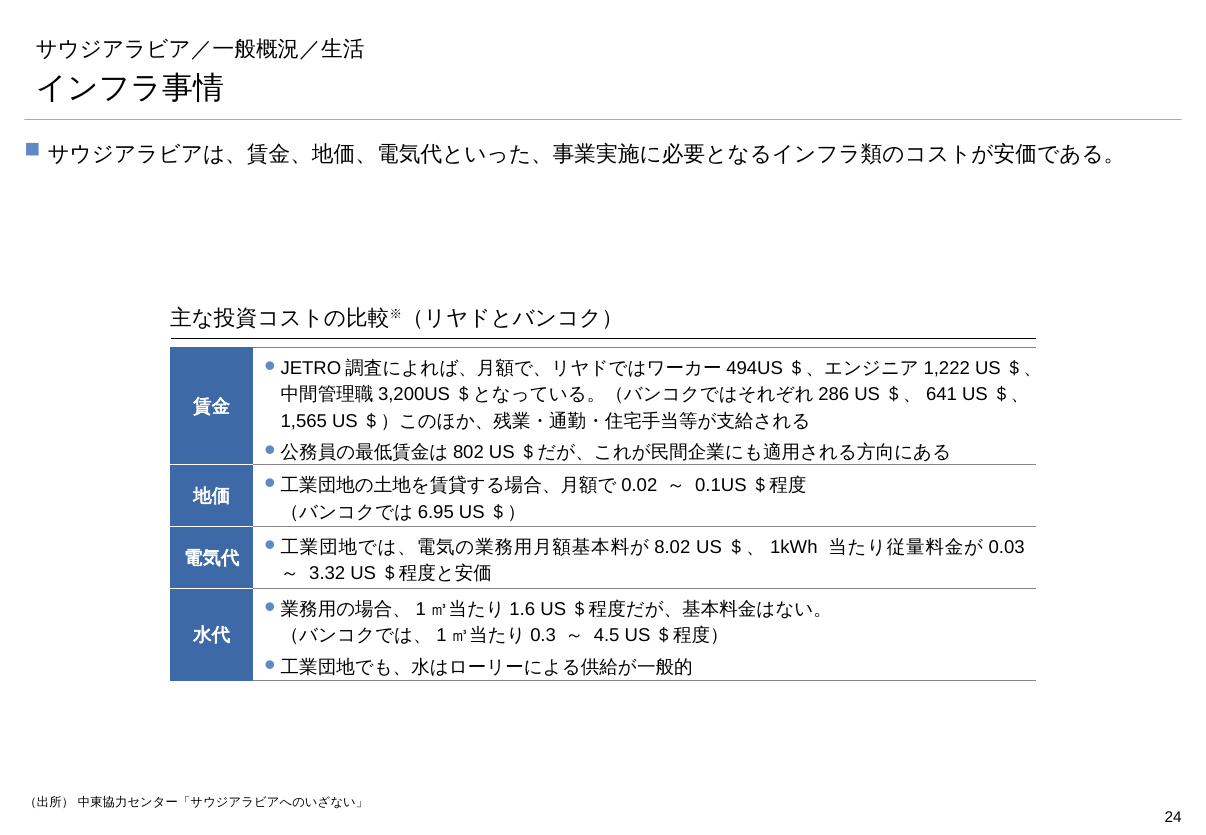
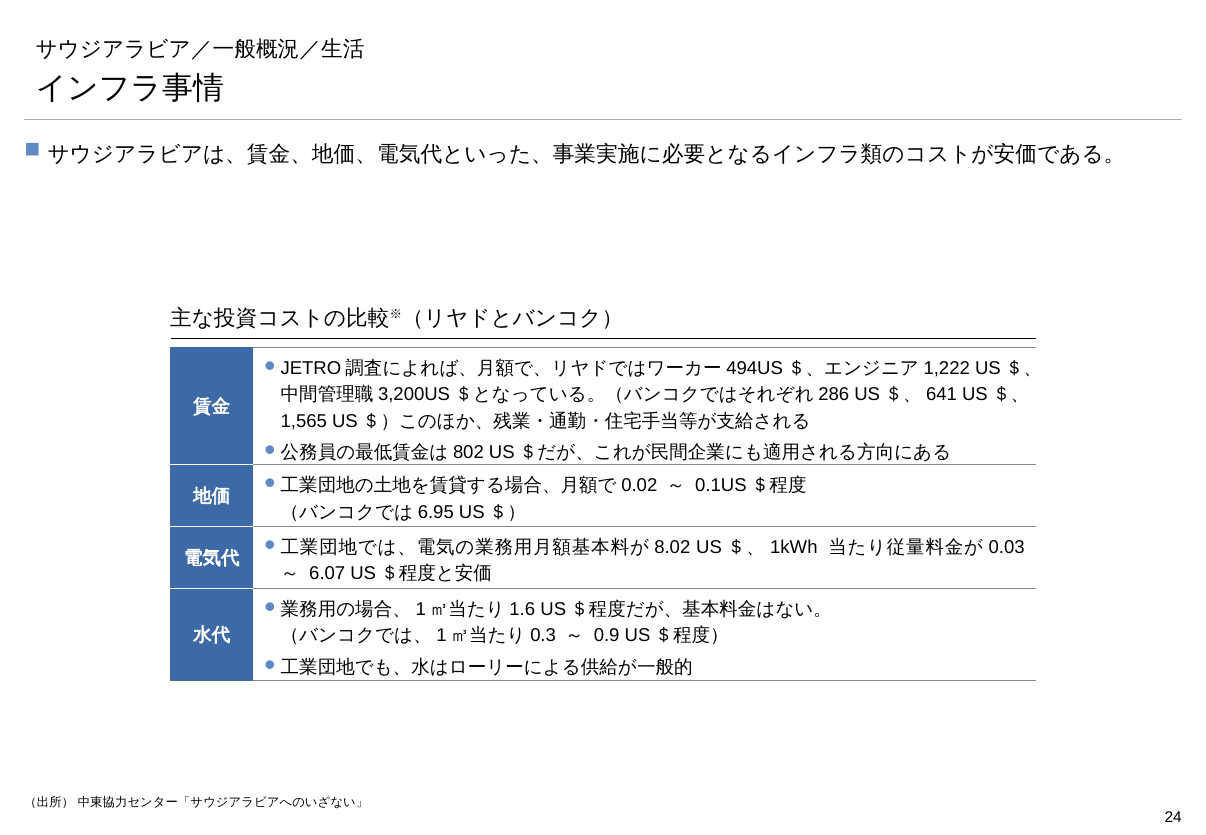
3.32: 3.32 -> 6.07 (327, 574)
4.5: 4.5 -> 0.9 (607, 636)
